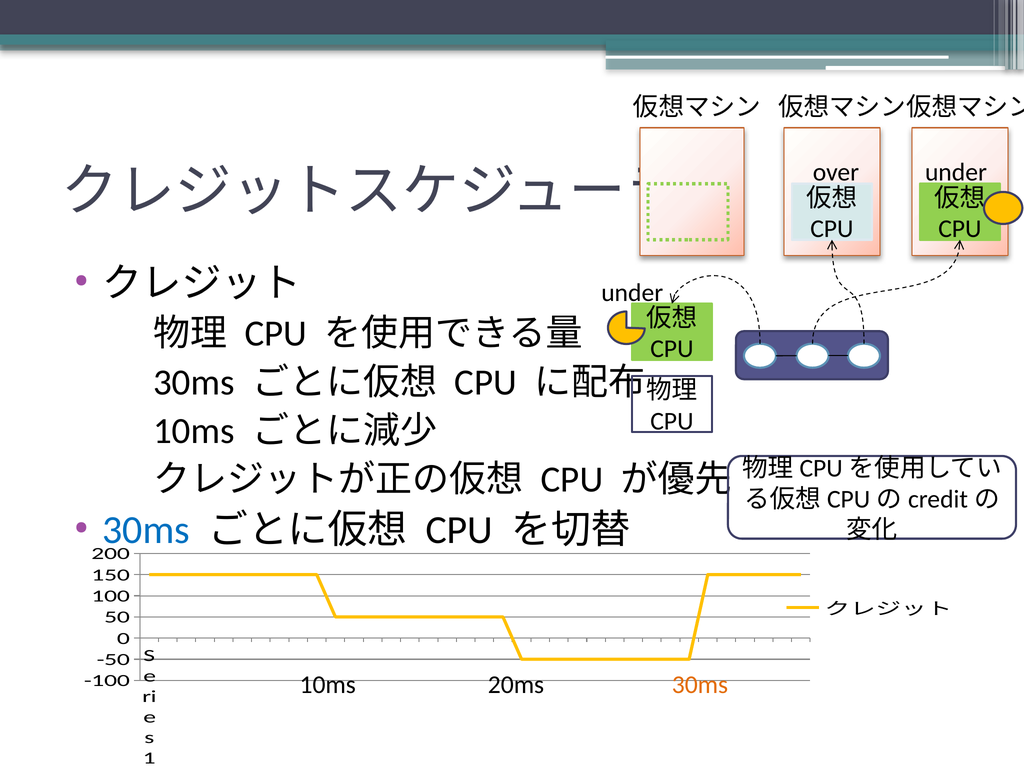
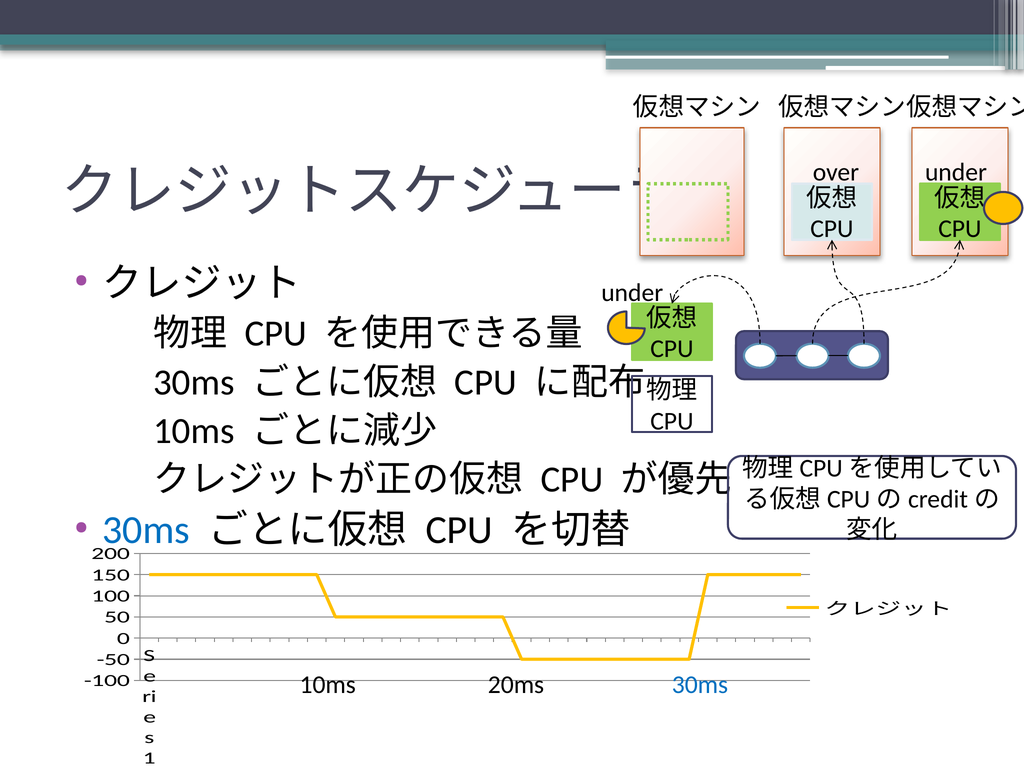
30ms colour: orange -> blue (700, 685)
